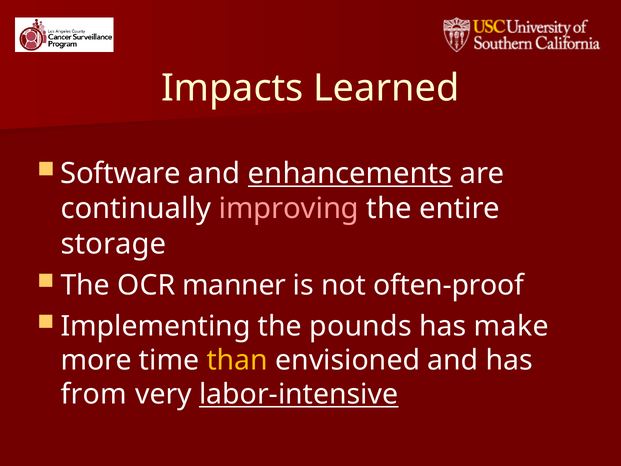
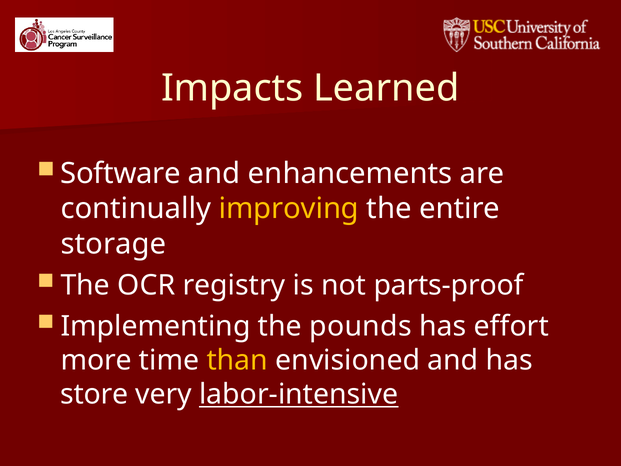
enhancements underline: present -> none (350, 173)
improving colour: pink -> yellow (289, 209)
manner: manner -> registry (234, 285)
often-proof: often-proof -> parts-proof (449, 285)
make: make -> effort (511, 326)
from: from -> store (94, 394)
